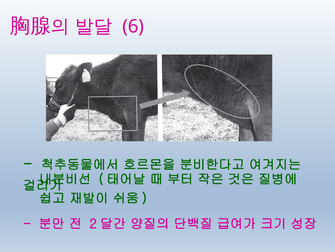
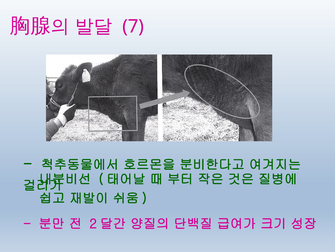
6: 6 -> 7 (133, 26)
